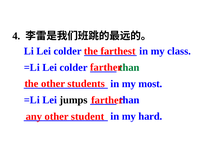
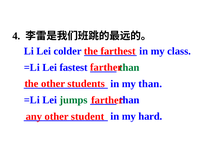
=Li Lei colder: colder -> fastest (74, 68)
my most: most -> than (150, 84)
jumps colour: black -> green (74, 100)
